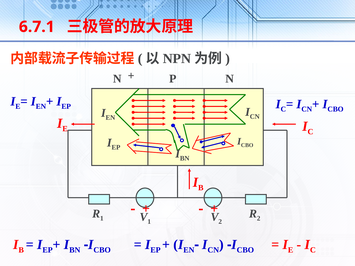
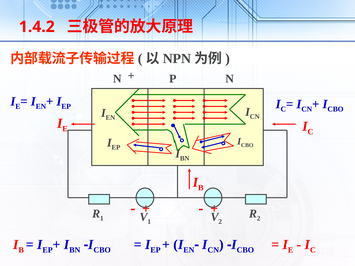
6.7.1: 6.7.1 -> 1.4.2 (37, 27)
